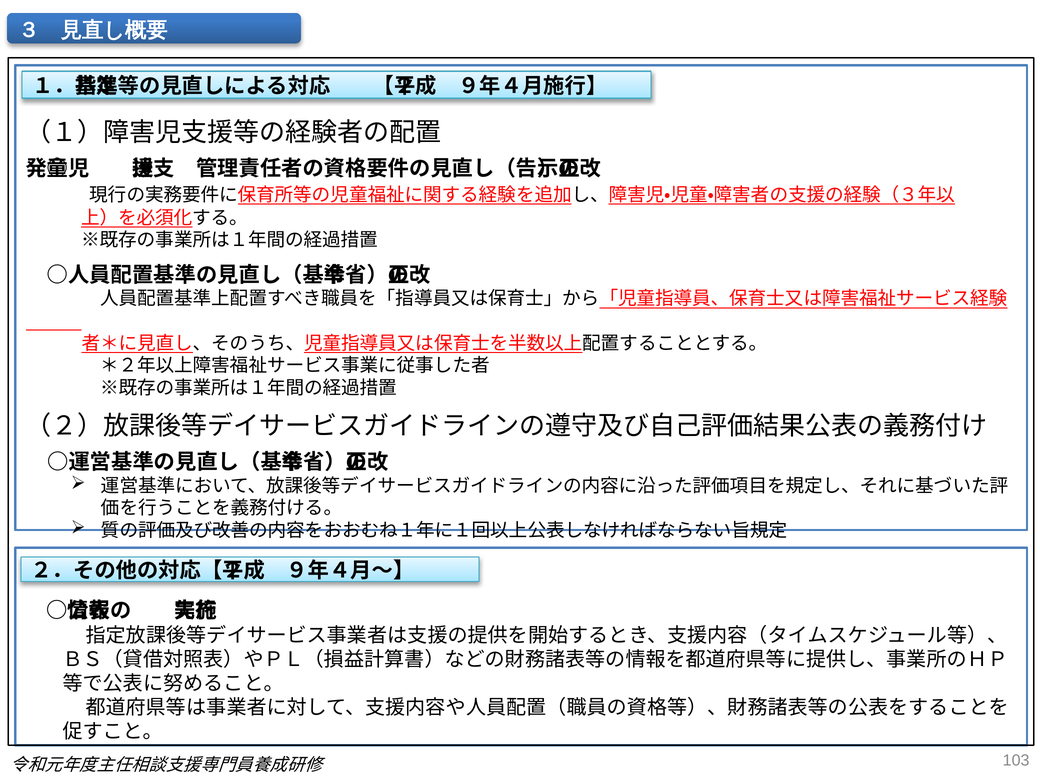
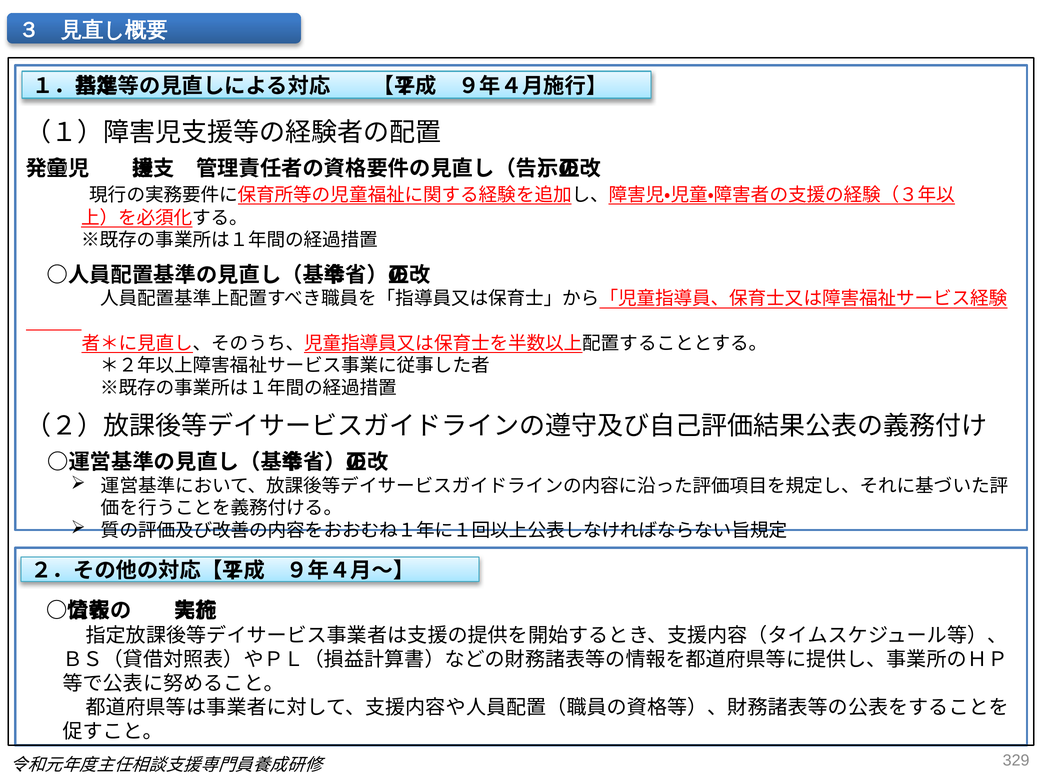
103: 103 -> 329 (1016, 760)
